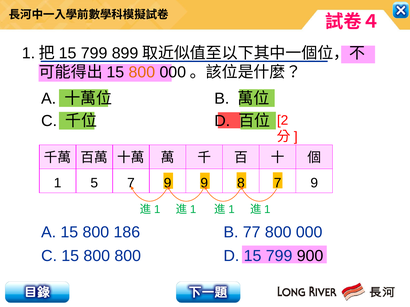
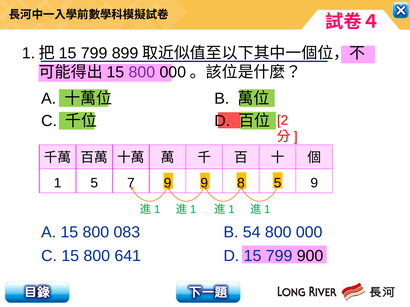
800 colour: orange -> purple (142, 72)
7: 7 -> 5 (278, 183)
186: 186 -> 083 (127, 233)
77: 77 -> 54 (252, 233)
800 800: 800 -> 641 (128, 256)
